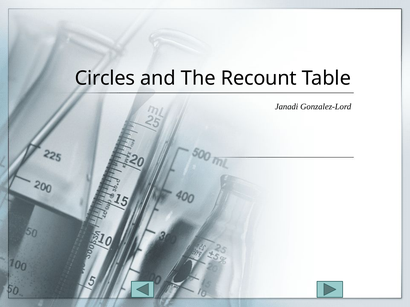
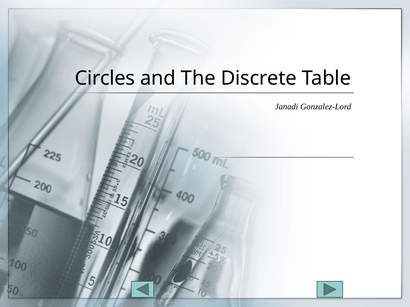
Recount: Recount -> Discrete (259, 78)
